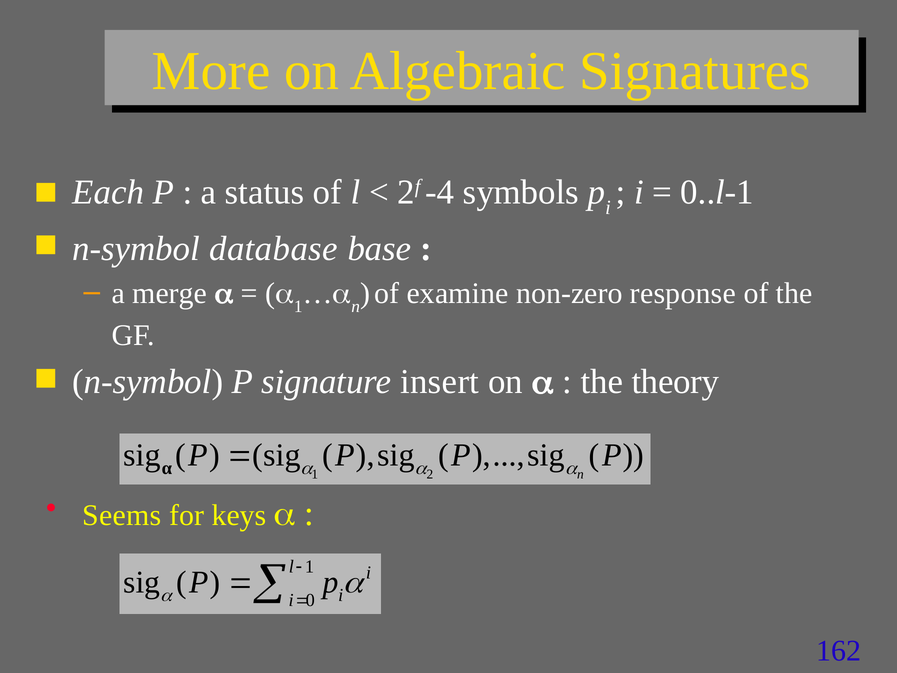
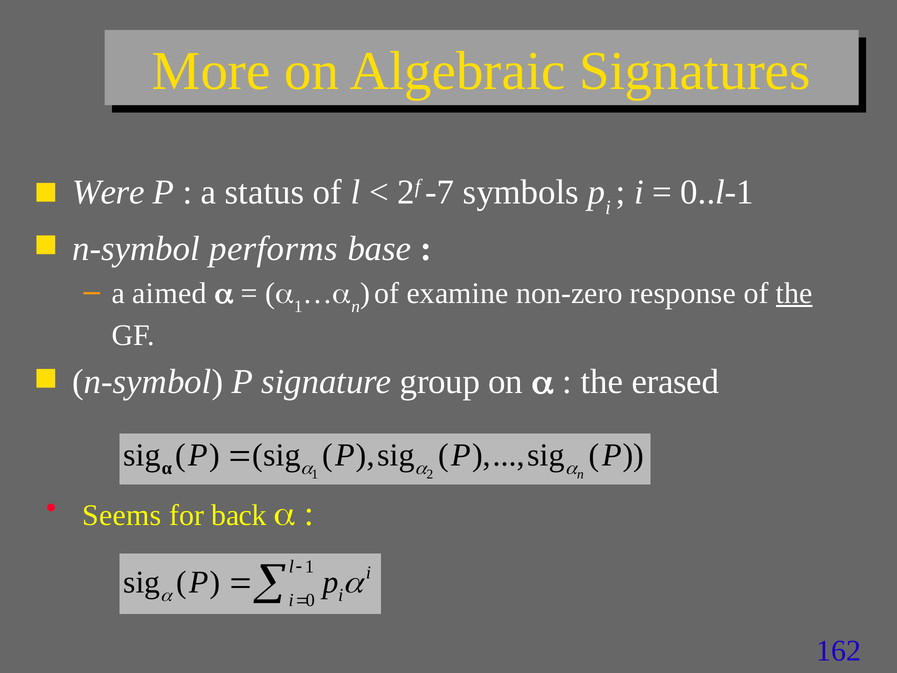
Each: Each -> Were (108, 192)
-4: -4 -> -7 (440, 192)
database: database -> performs (274, 249)
merge: merge -> aimed (169, 293)
the underline: none -> present (794, 293)
insert: insert -> group (440, 382)
theory: theory -> erased (675, 382)
keys: keys -> back (239, 515)
